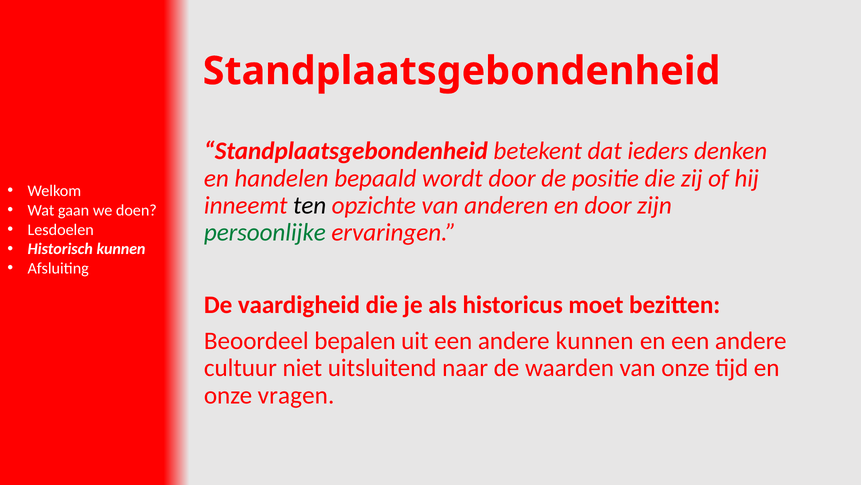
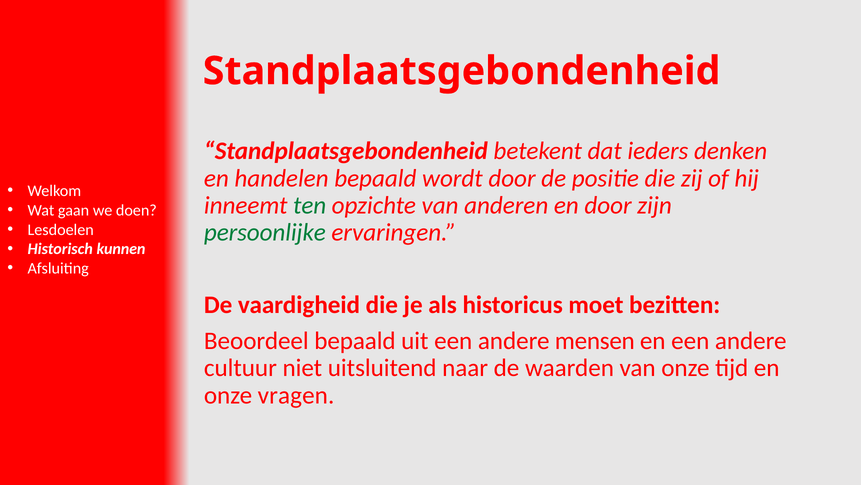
ten colour: black -> green (310, 205)
Beoordeel bepalen: bepalen -> bepaald (355, 341)
andere kunnen: kunnen -> mensen (595, 341)
